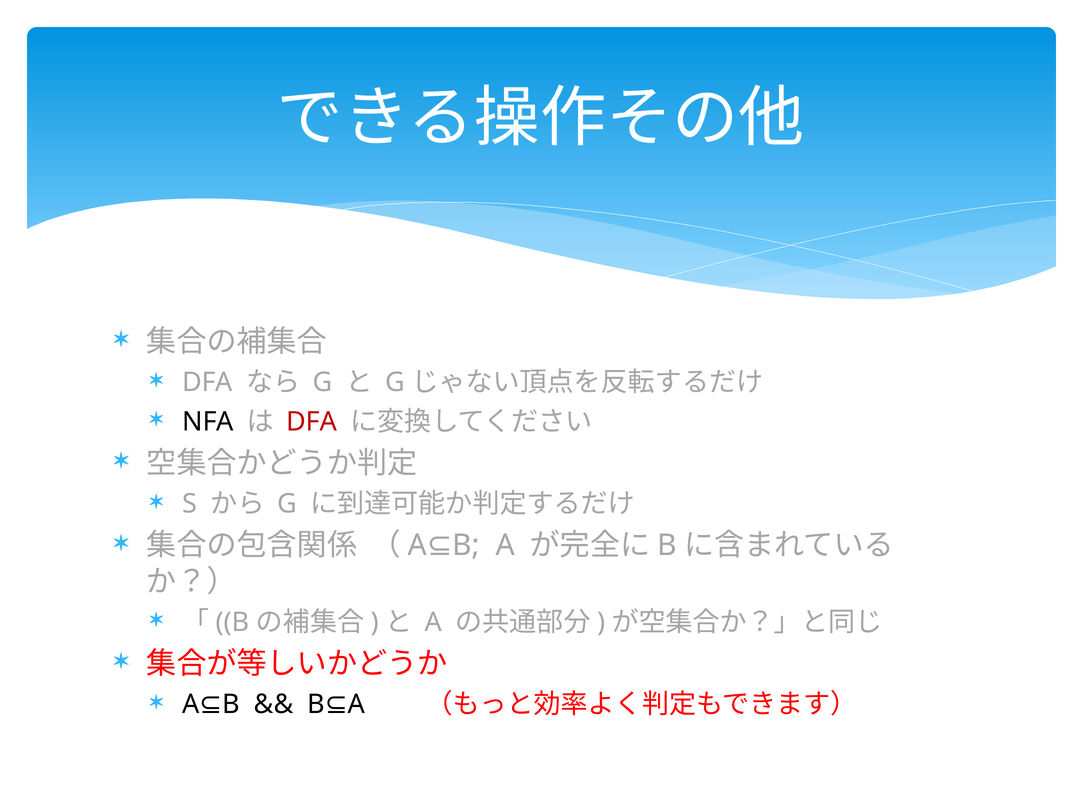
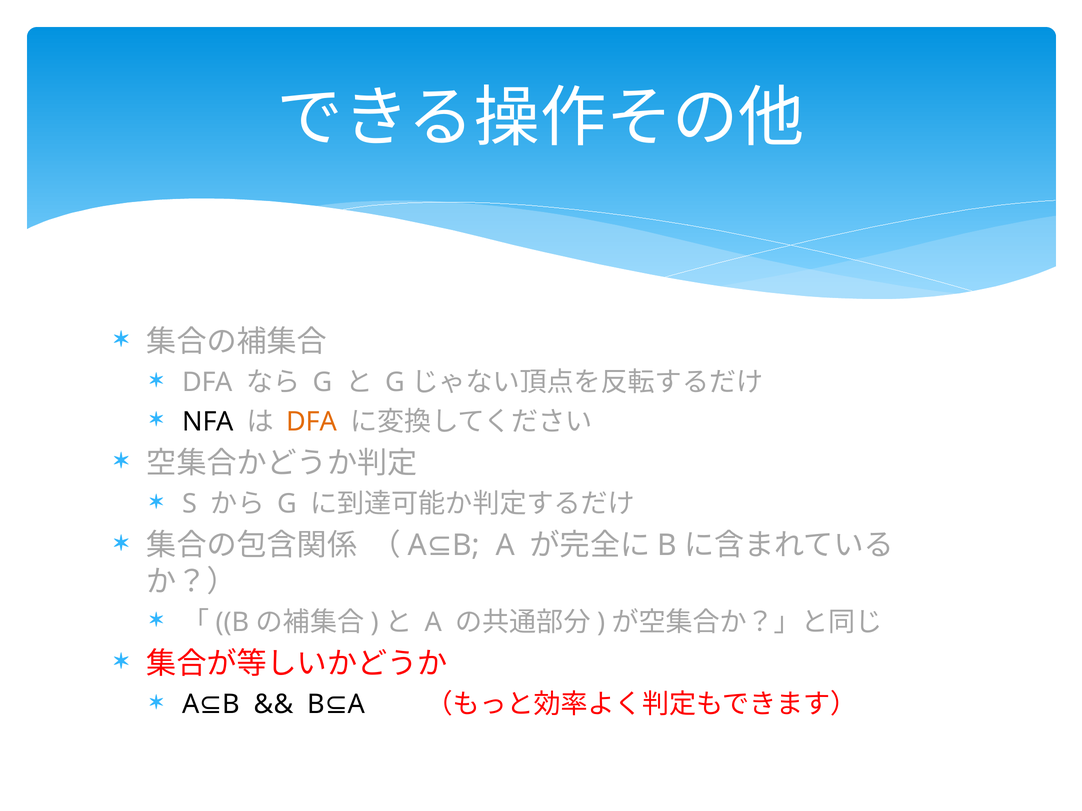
DFA colour: red -> orange (312, 422)
